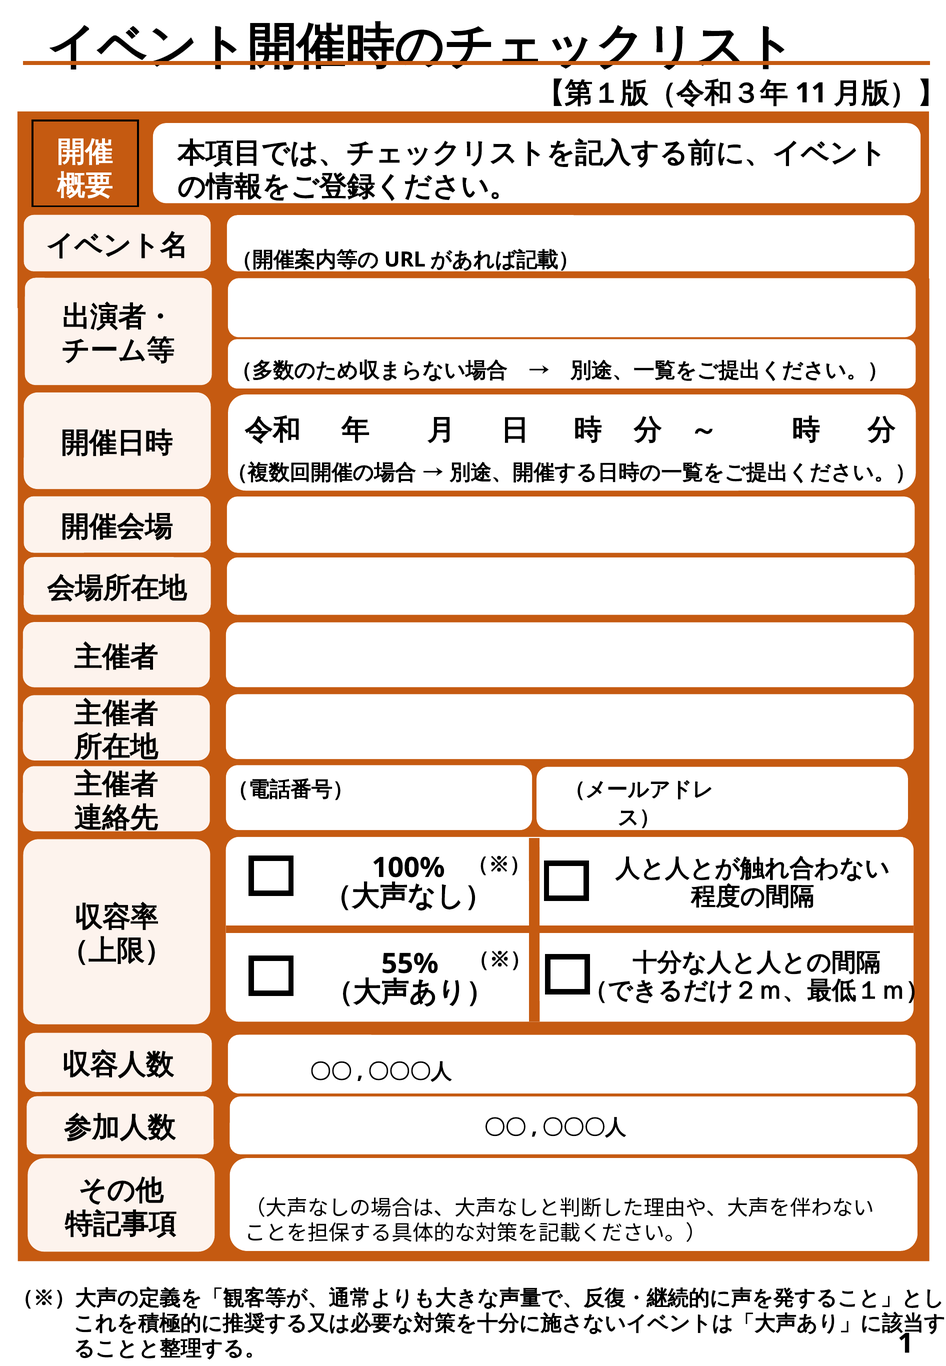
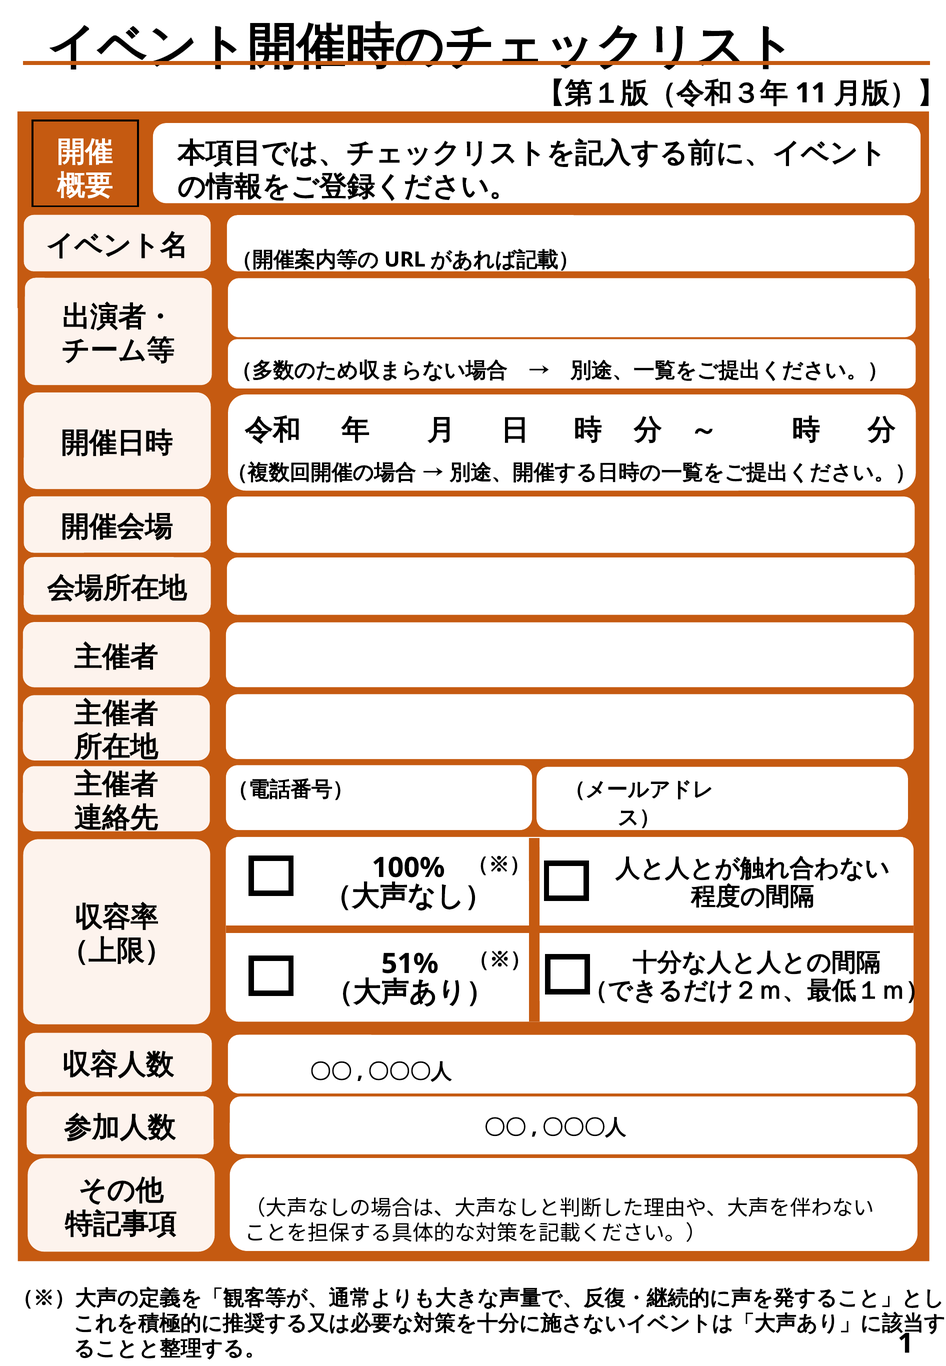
55%: 55% -> 51% (410, 964)
